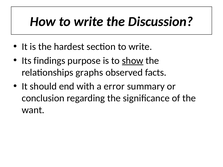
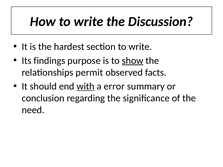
graphs: graphs -> permit (89, 73)
with underline: none -> present (86, 86)
want: want -> need (33, 110)
